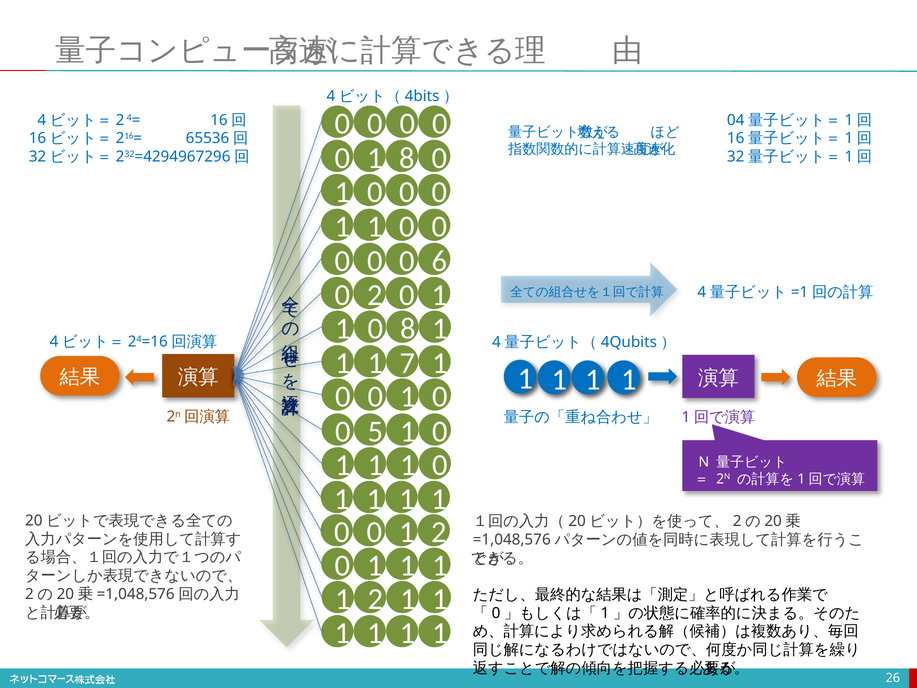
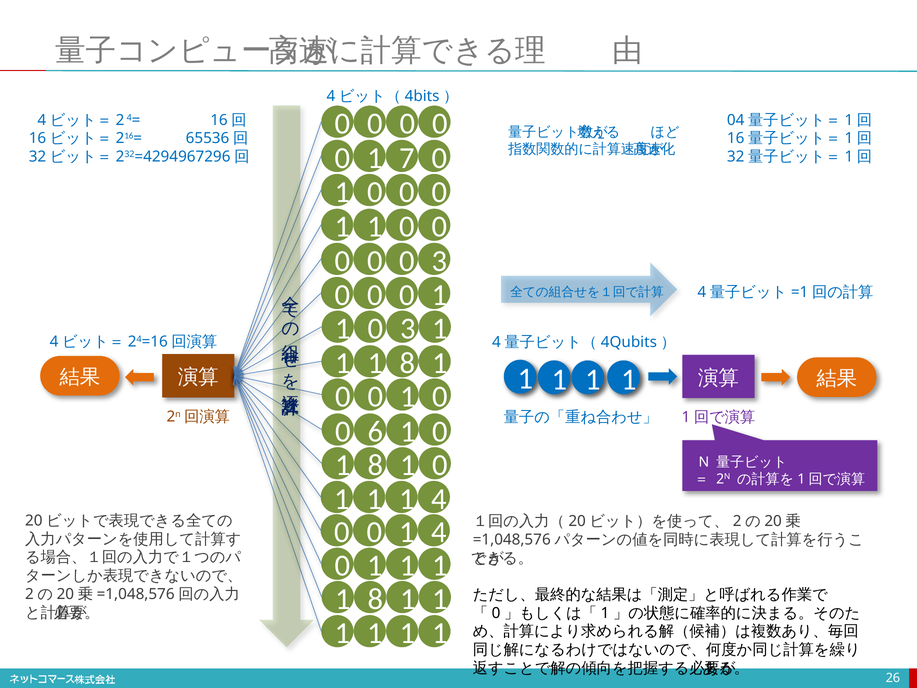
1 8: 8 -> 7 (407, 158)
0 0 6: 6 -> 3 (440, 261)
2: 2 -> 0 (375, 295)
1 0 8: 8 -> 3 (408, 329)
7: 7 -> 8 (408, 363)
5: 5 -> 6 (375, 431)
1: 1 -> 8 (375, 465)
1: 1 -> 4 (439, 499)
0 0 1 2: 2 -> 4 (439, 532)
2: 2 -> 8 (375, 599)
